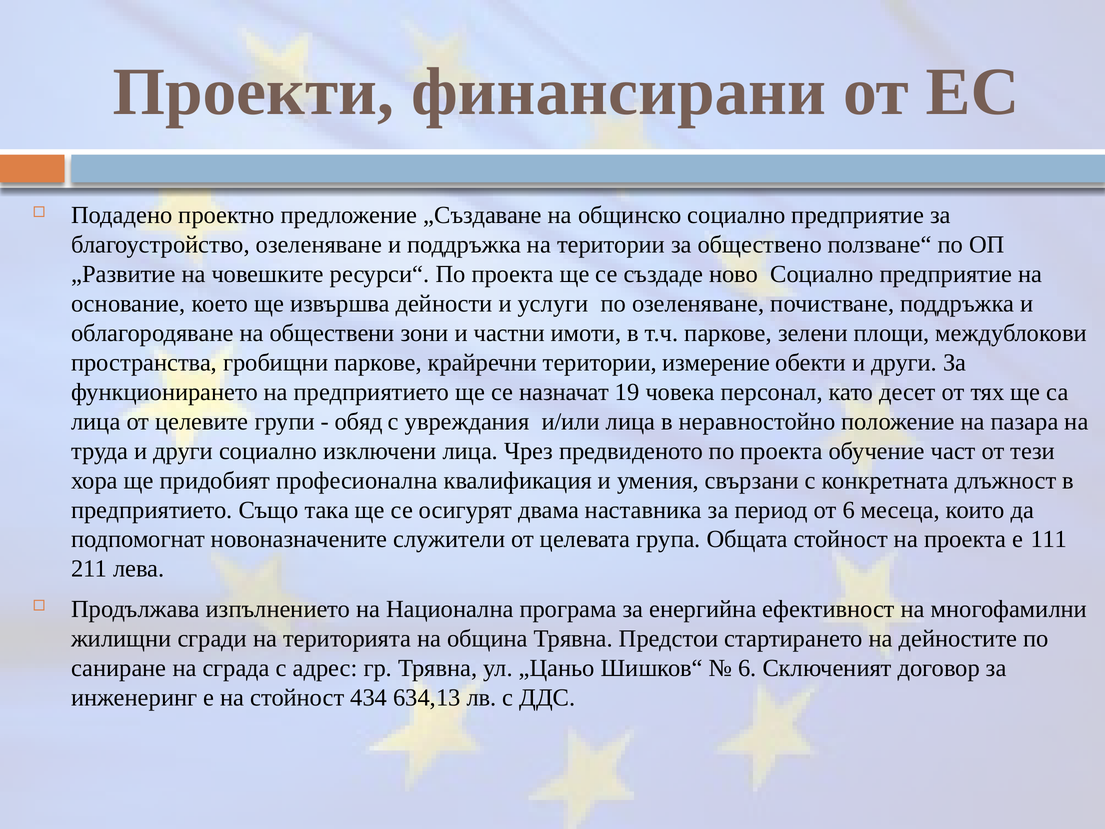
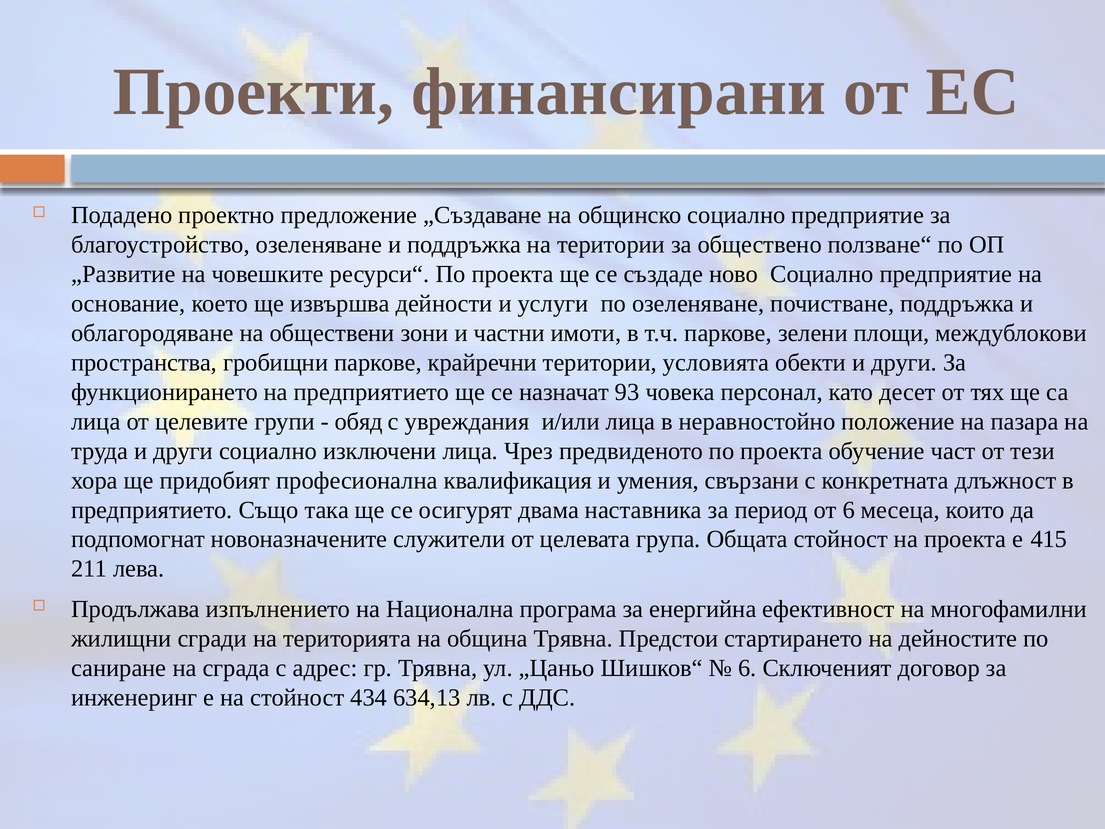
измерение: измерение -> условията (716, 363)
19: 19 -> 93 (627, 392)
111: 111 -> 415 (1049, 539)
